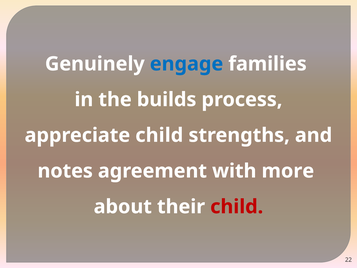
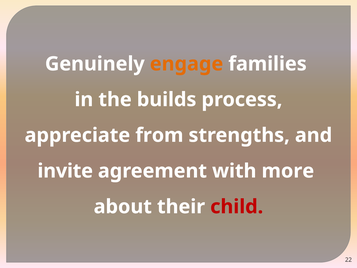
engage colour: blue -> orange (187, 64)
appreciate child: child -> from (159, 135)
notes: notes -> invite (65, 171)
